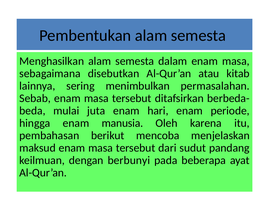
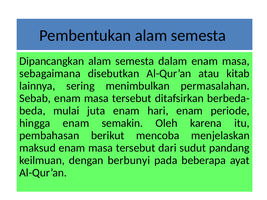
Menghasilkan: Menghasilkan -> Dipancangkan (52, 61)
manusia: manusia -> semakin (122, 123)
